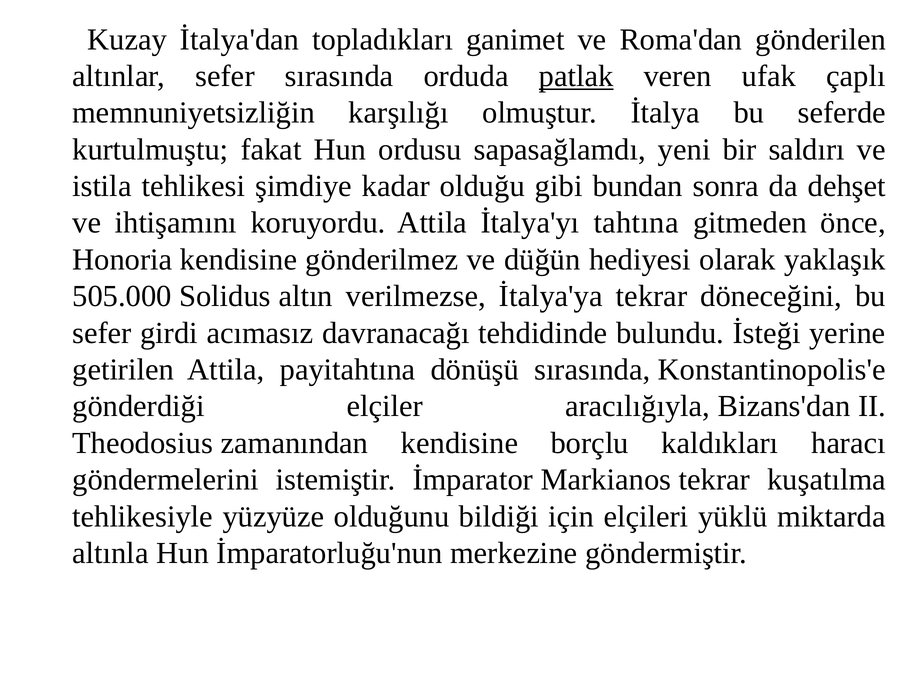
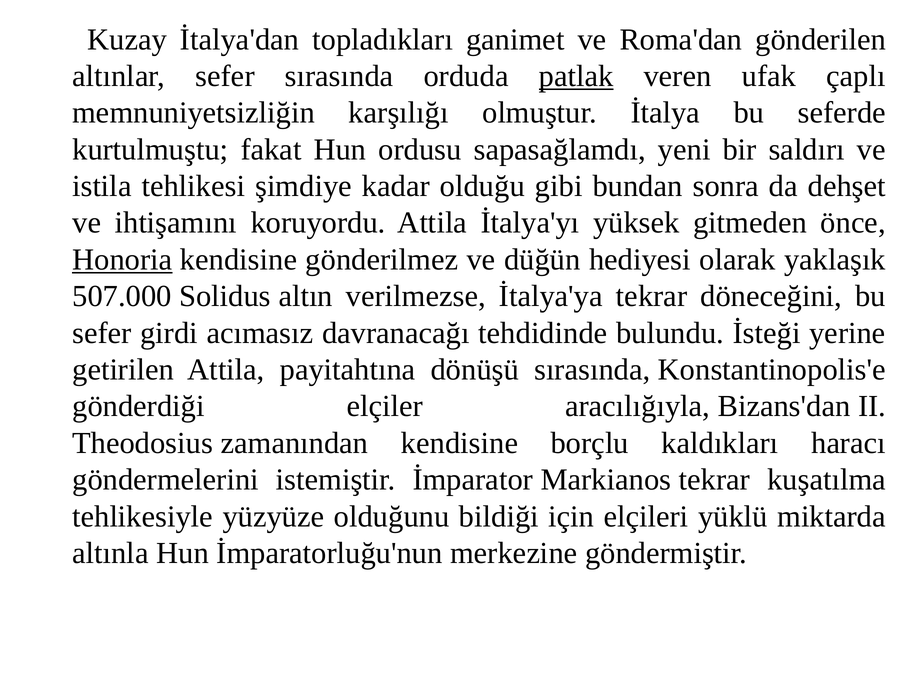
tahtına: tahtına -> yüksek (636, 223)
Honoria underline: none -> present (122, 259)
505.000: 505.000 -> 507.000 (122, 296)
